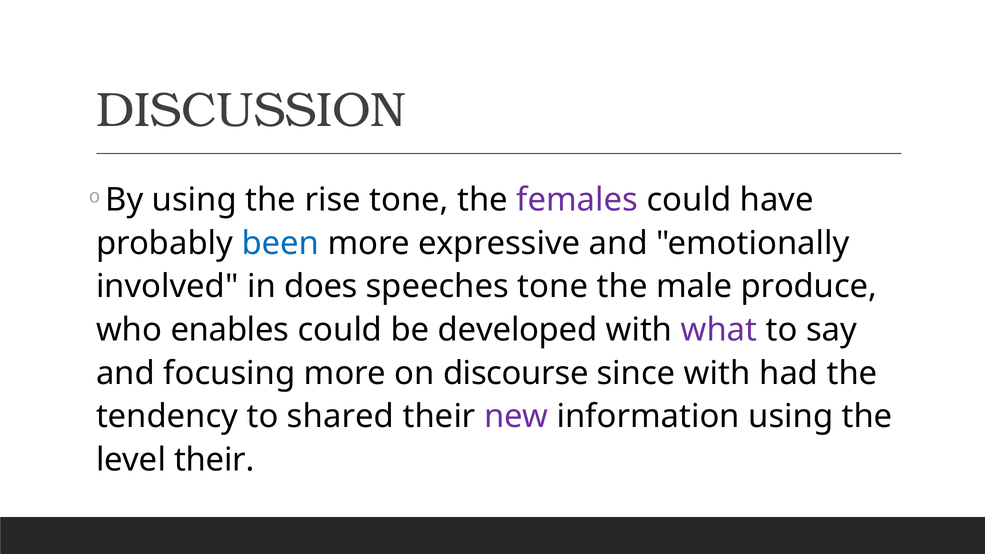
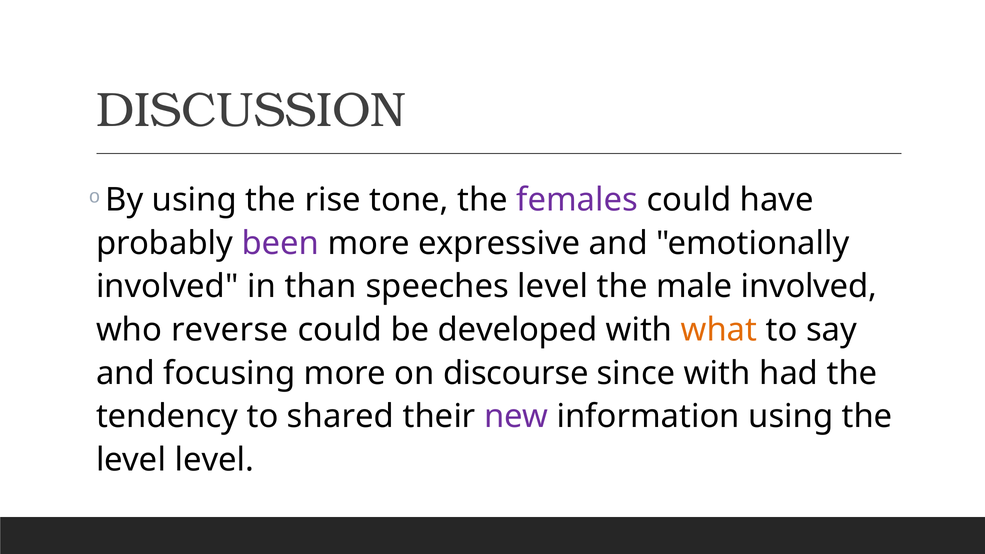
been colour: blue -> purple (280, 243)
does: does -> than (321, 287)
speeches tone: tone -> level (553, 287)
male produce: produce -> involved (809, 287)
enables: enables -> reverse (230, 330)
what colour: purple -> orange (719, 330)
level their: their -> level (214, 460)
